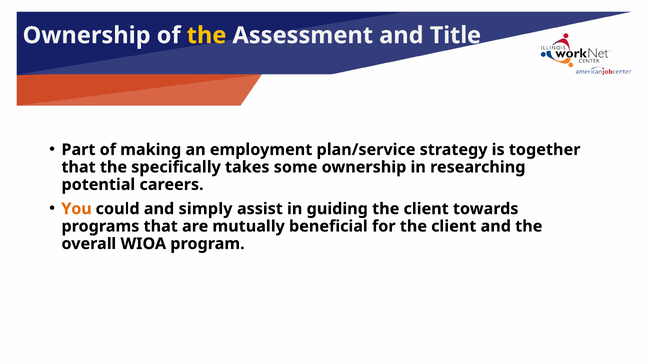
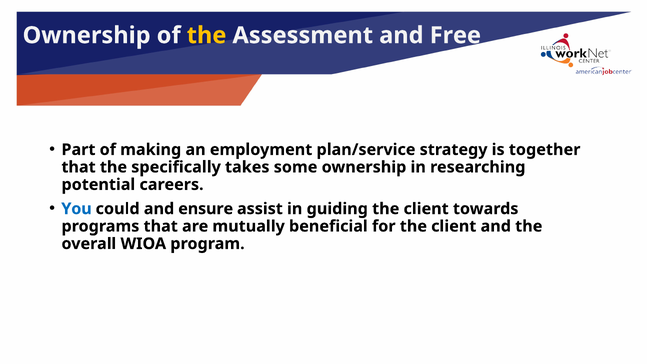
Title: Title -> Free (455, 35)
You colour: orange -> blue (77, 209)
simply: simply -> ensure (206, 209)
